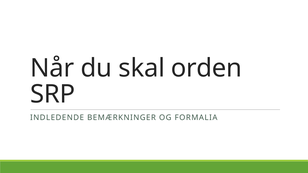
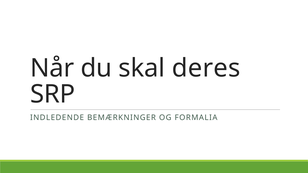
orden: orden -> deres (206, 68)
